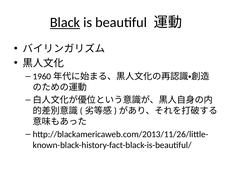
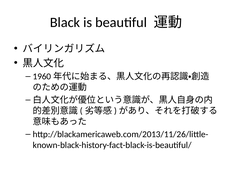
Black underline: present -> none (65, 22)
